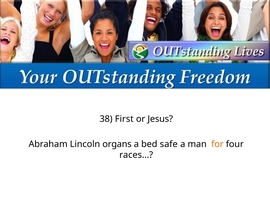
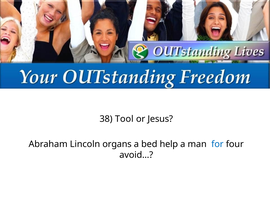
First: First -> Tool (124, 119)
safe: safe -> help (169, 144)
for colour: orange -> blue (217, 144)
races…: races… -> avoid… (136, 155)
